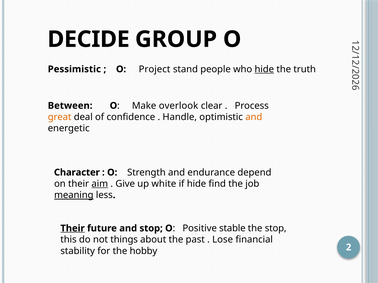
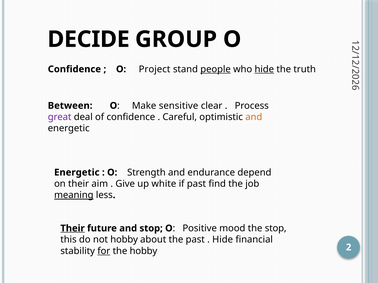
Pessimistic: Pessimistic -> Confidence (74, 69)
people underline: none -> present (216, 69)
overlook: overlook -> sensitive (179, 106)
great colour: orange -> purple (60, 117)
Handle: Handle -> Careful (180, 117)
Character: Character -> Energetic (77, 173)
aim underline: present -> none (100, 184)
if hide: hide -> past (196, 184)
stable: stable -> mood (232, 229)
not things: things -> hobby (124, 240)
Lose: Lose -> Hide (223, 240)
for underline: none -> present (104, 251)
